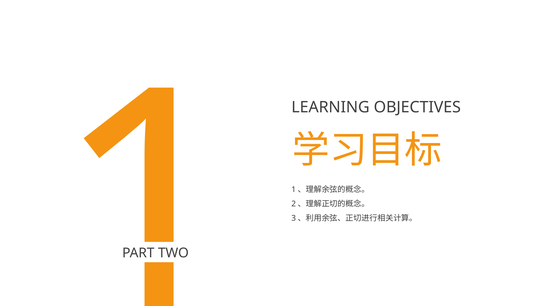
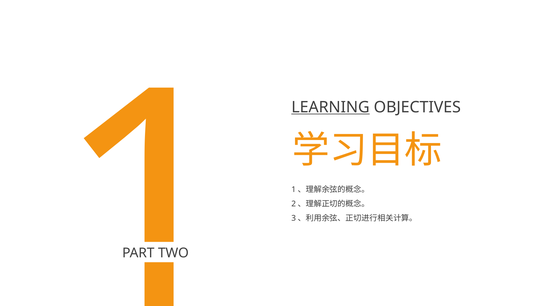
LEARNING underline: none -> present (331, 107)
